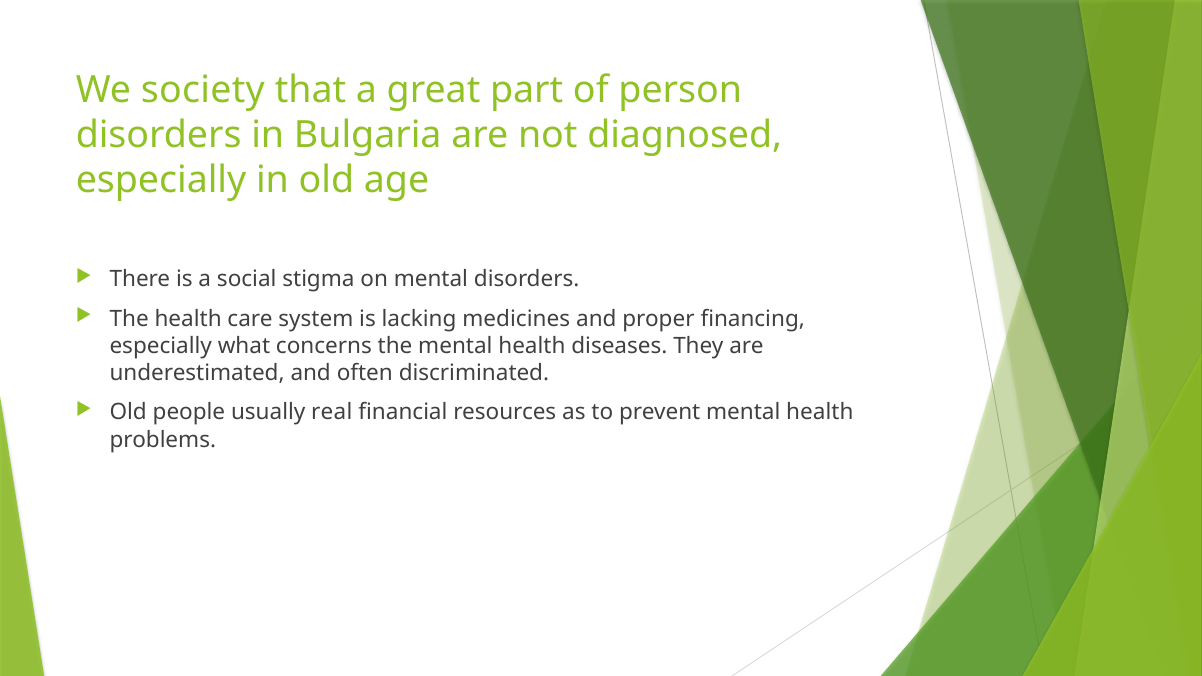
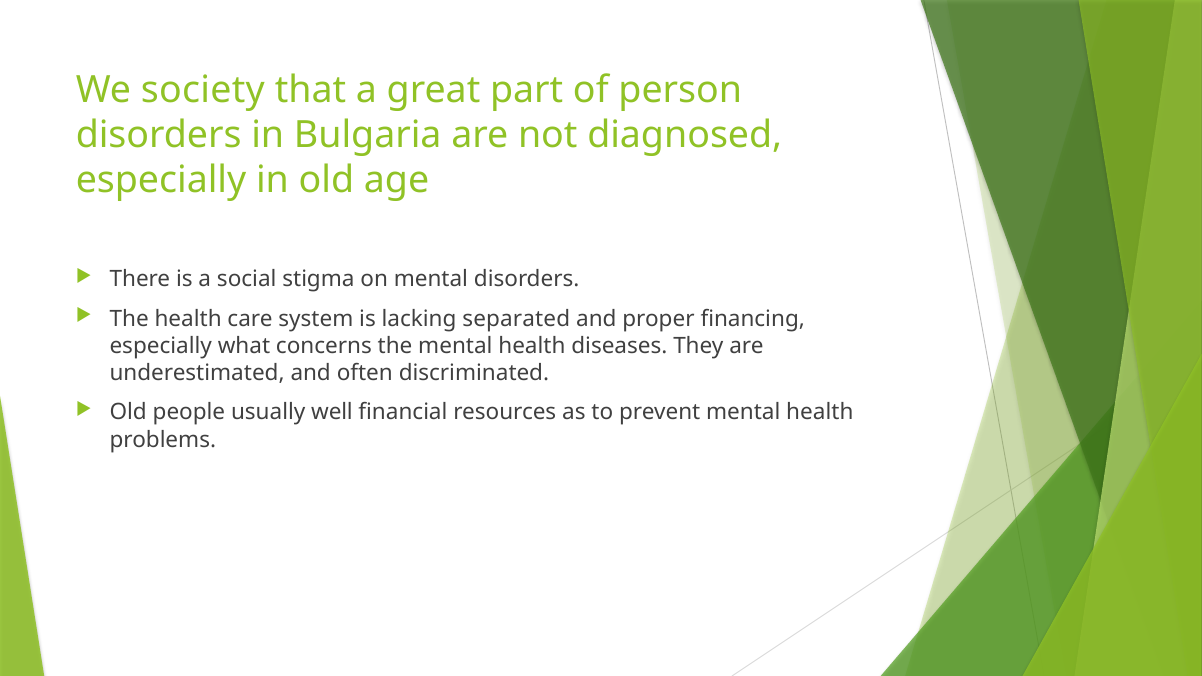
medicines: medicines -> separated (516, 319)
real: real -> well (332, 413)
